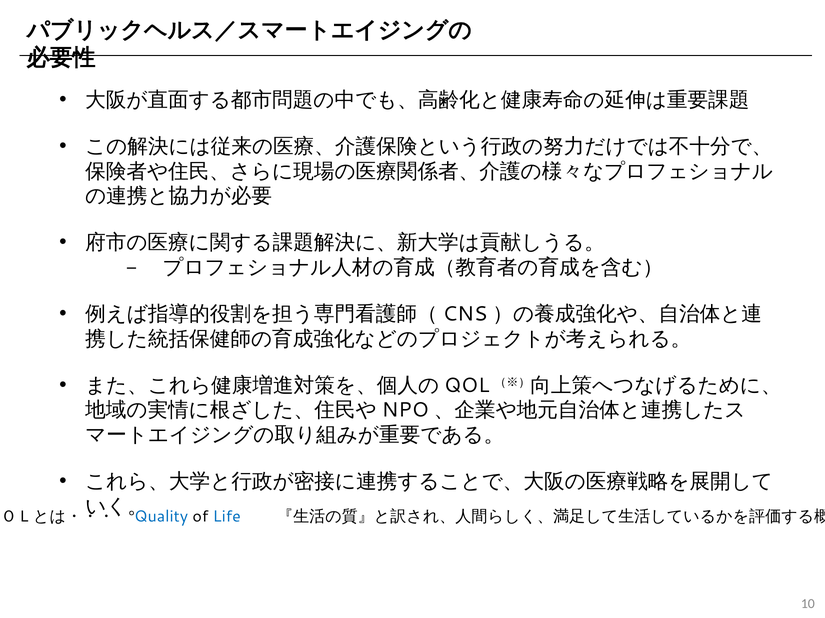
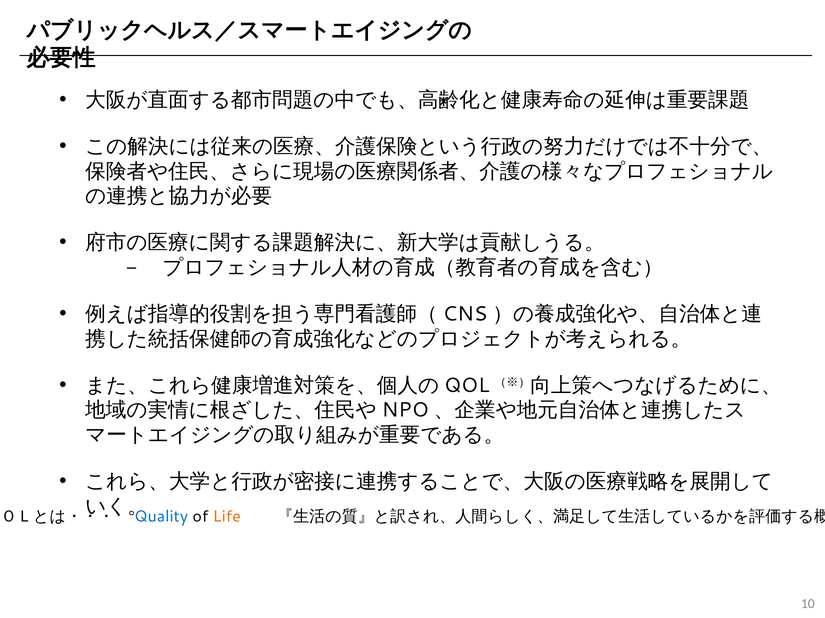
Life colour: blue -> orange (227, 517)
